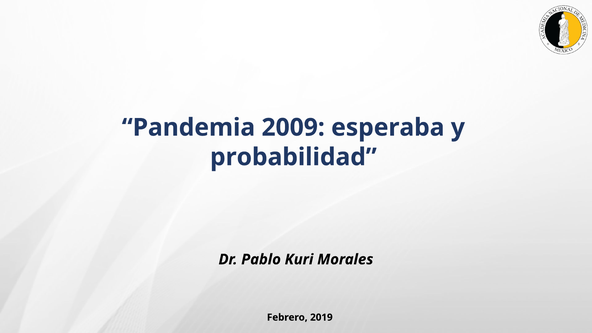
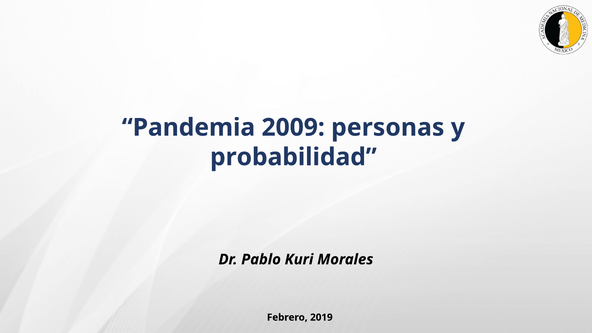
esperaba: esperaba -> personas (388, 127)
